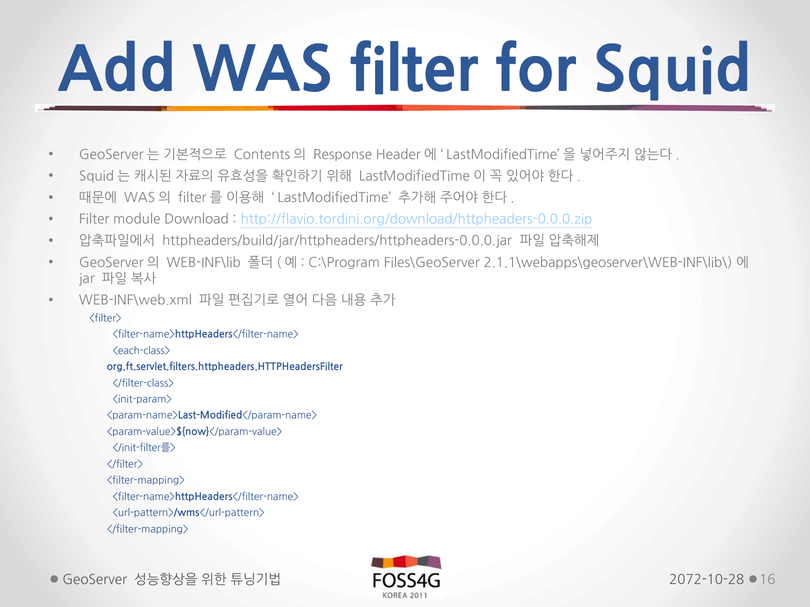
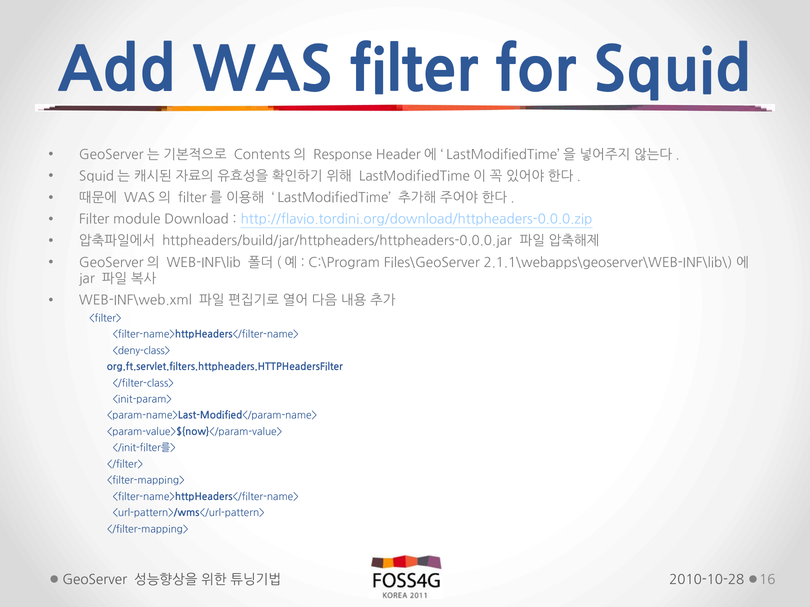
<each-class>: <each-class> -> <deny-class> (141, 351)
2072-10-28: 2072-10-28 -> 2010-10-28 (707, 580)
